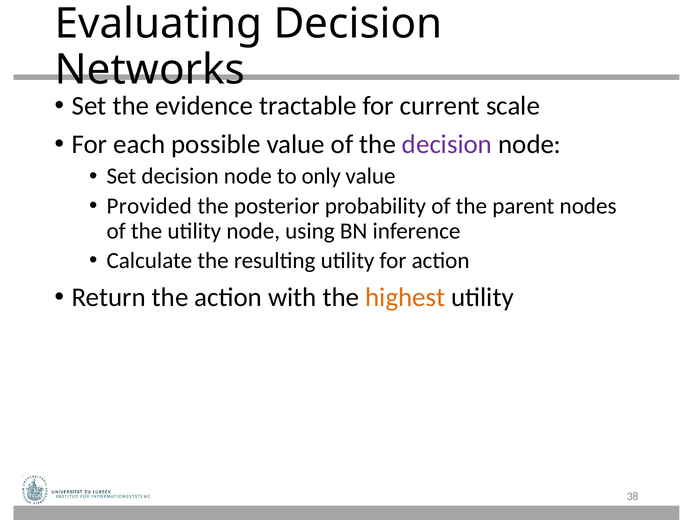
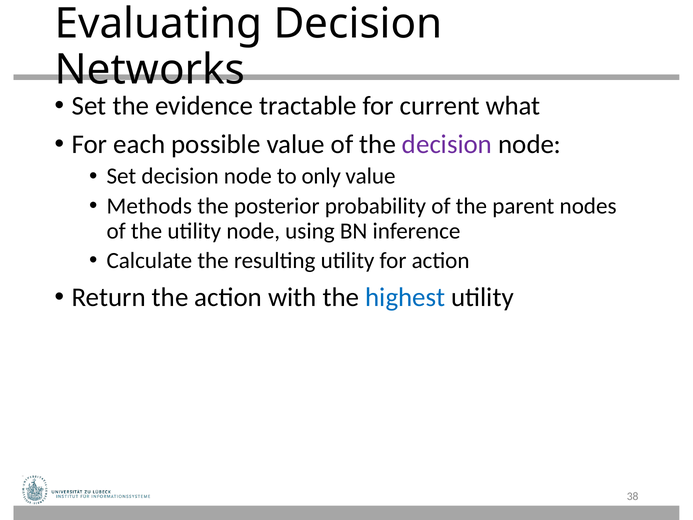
scale: scale -> what (513, 106)
Provided: Provided -> Methods (149, 206)
highest colour: orange -> blue (405, 297)
